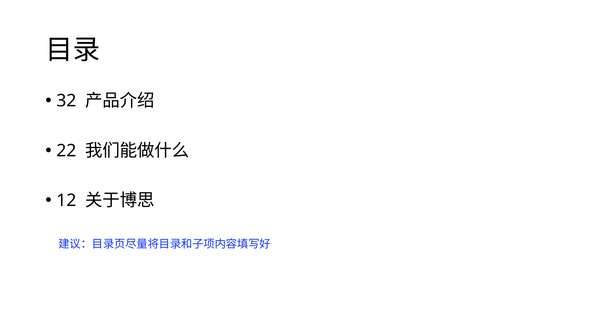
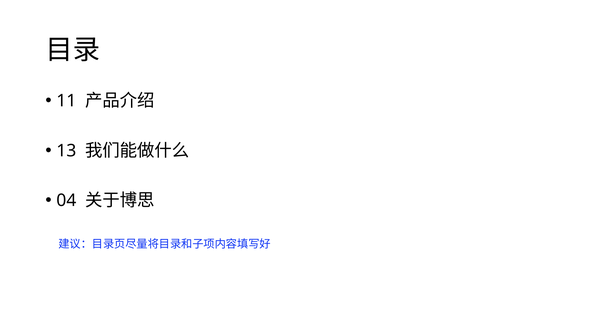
32: 32 -> 11 (67, 101)
22: 22 -> 13 (67, 151)
12: 12 -> 04 (67, 201)
